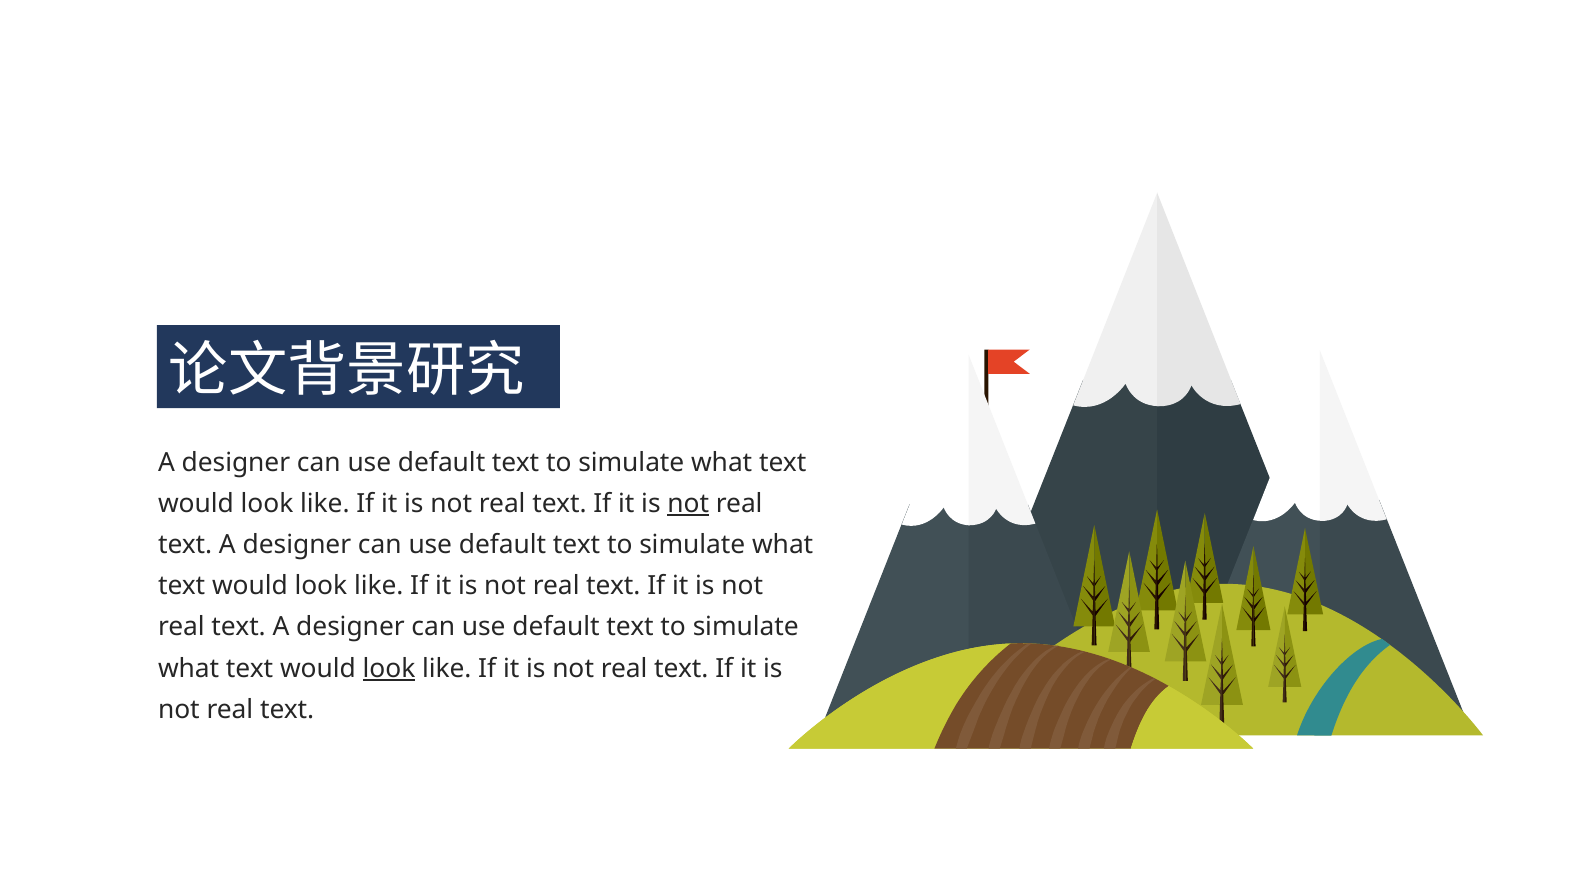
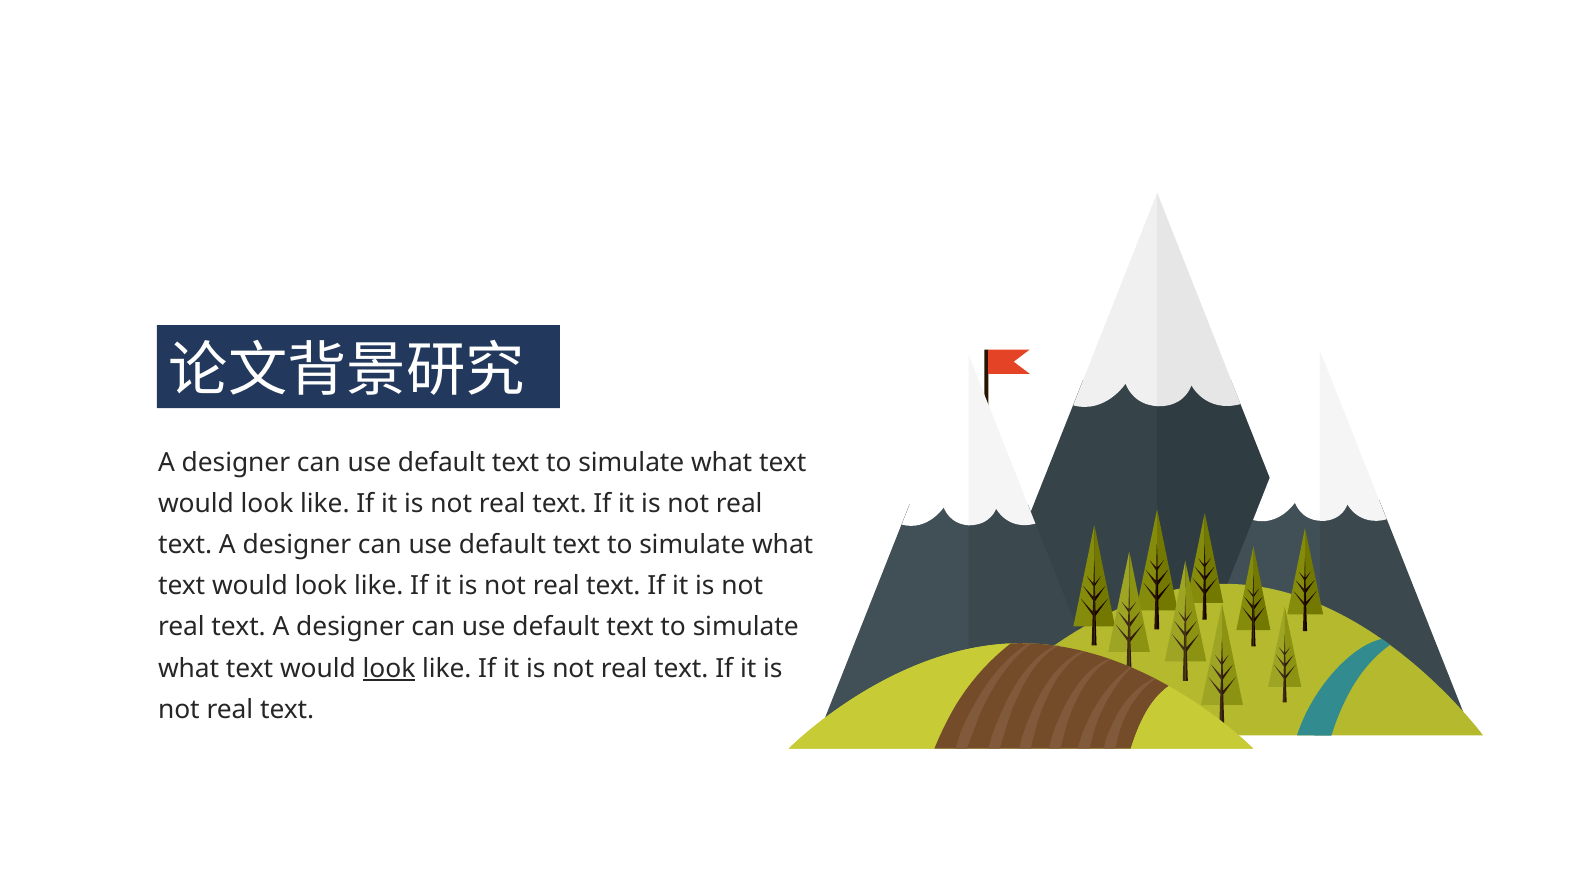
not underline: present -> none (688, 504)
